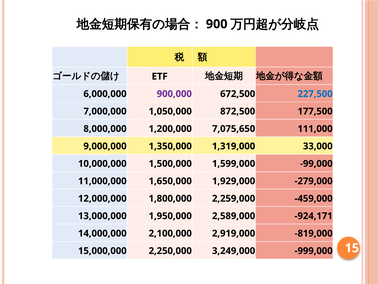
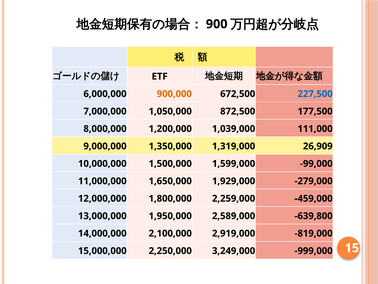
900,000 colour: purple -> orange (174, 94)
7,075,650: 7,075,650 -> 1,039,000 (234, 129)
33,000: 33,000 -> 26,909 (318, 146)
-924,171: -924,171 -> -639,800 (314, 216)
